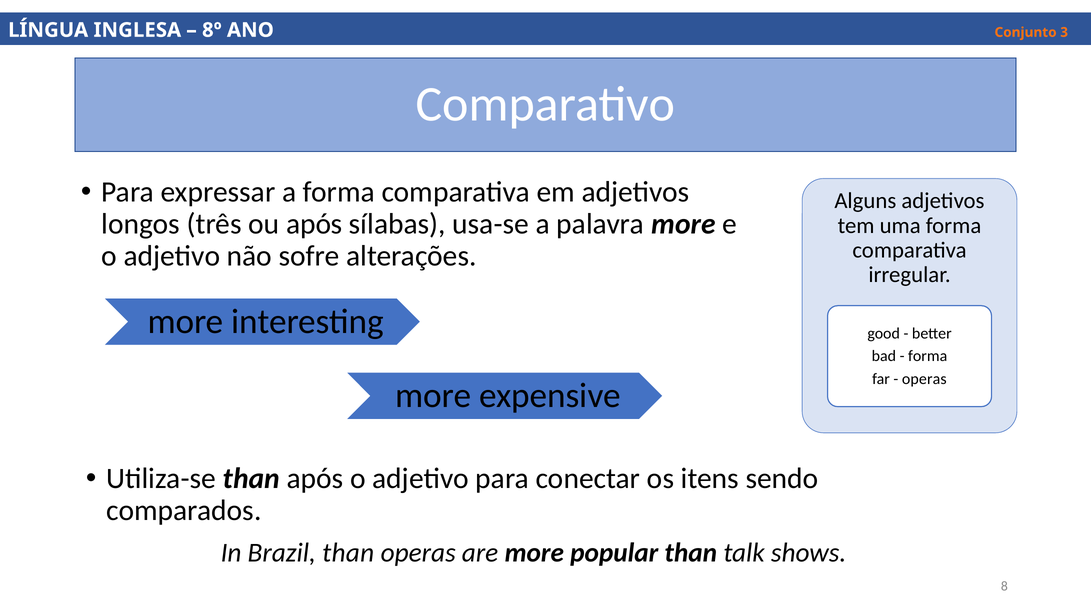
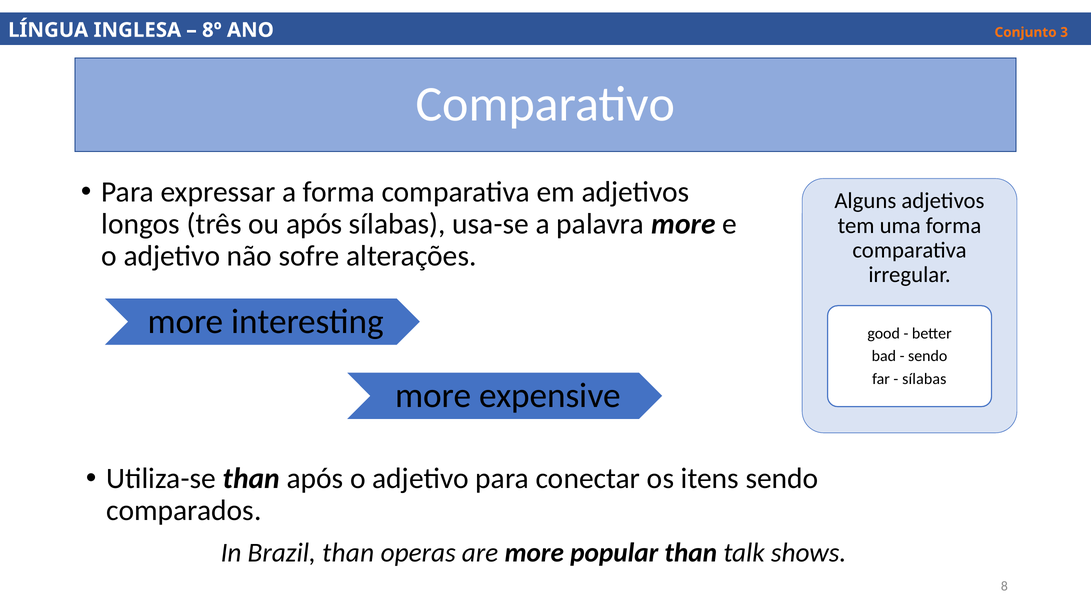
forma: forma -> sendo (928, 356)
operas: operas -> sílabas (924, 379)
